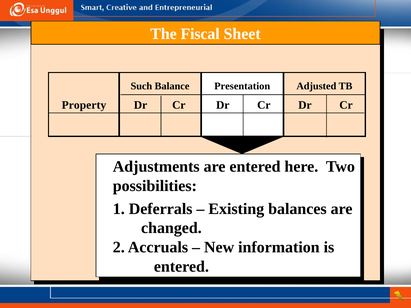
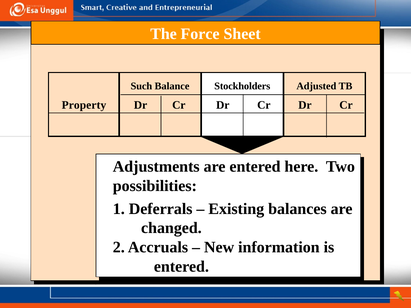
Fiscal: Fiscal -> Force (200, 34)
Presentation: Presentation -> Stockholders (242, 86)
